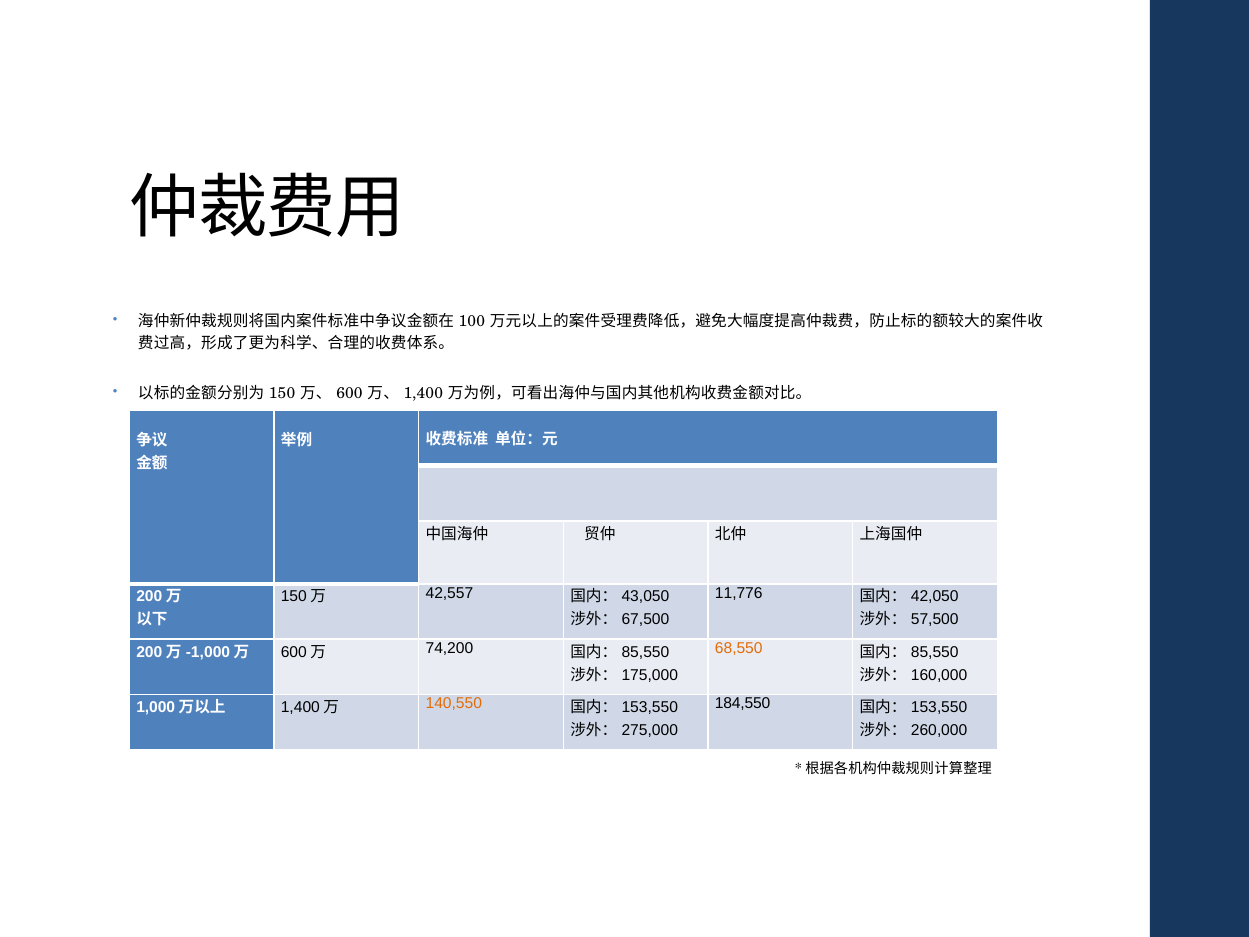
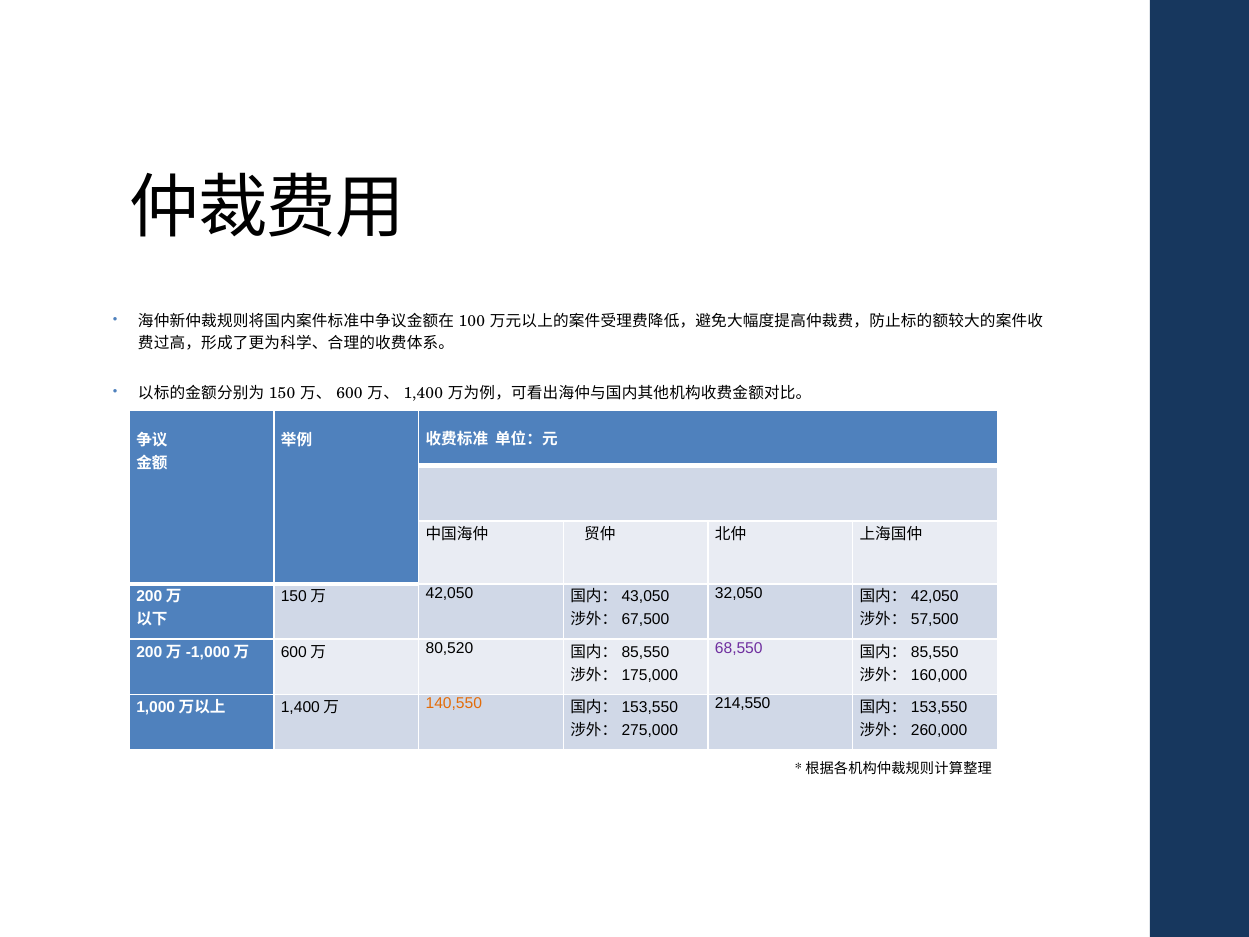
11,776: 11,776 -> 32,050 (739, 593)
42,557: 42,557 -> 42,050 (449, 593)
68,550 colour: orange -> purple (739, 648)
74,200: 74,200 -> 80,520 (449, 648)
184,550: 184,550 -> 214,550 (743, 703)
